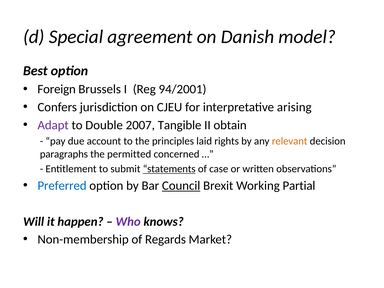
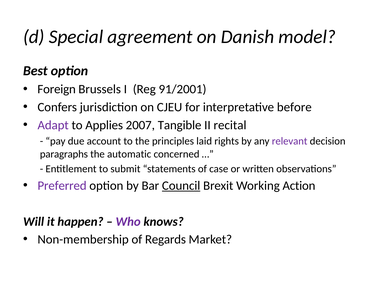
94/2001: 94/2001 -> 91/2001 (183, 89)
arising: arising -> before (294, 107)
Double: Double -> Applies (104, 125)
obtain: obtain -> recital (230, 125)
relevant colour: orange -> purple (290, 141)
permitted: permitted -> automatic (129, 154)
statements underline: present -> none (169, 169)
Preferred colour: blue -> purple (62, 186)
Partial: Partial -> Action (299, 186)
